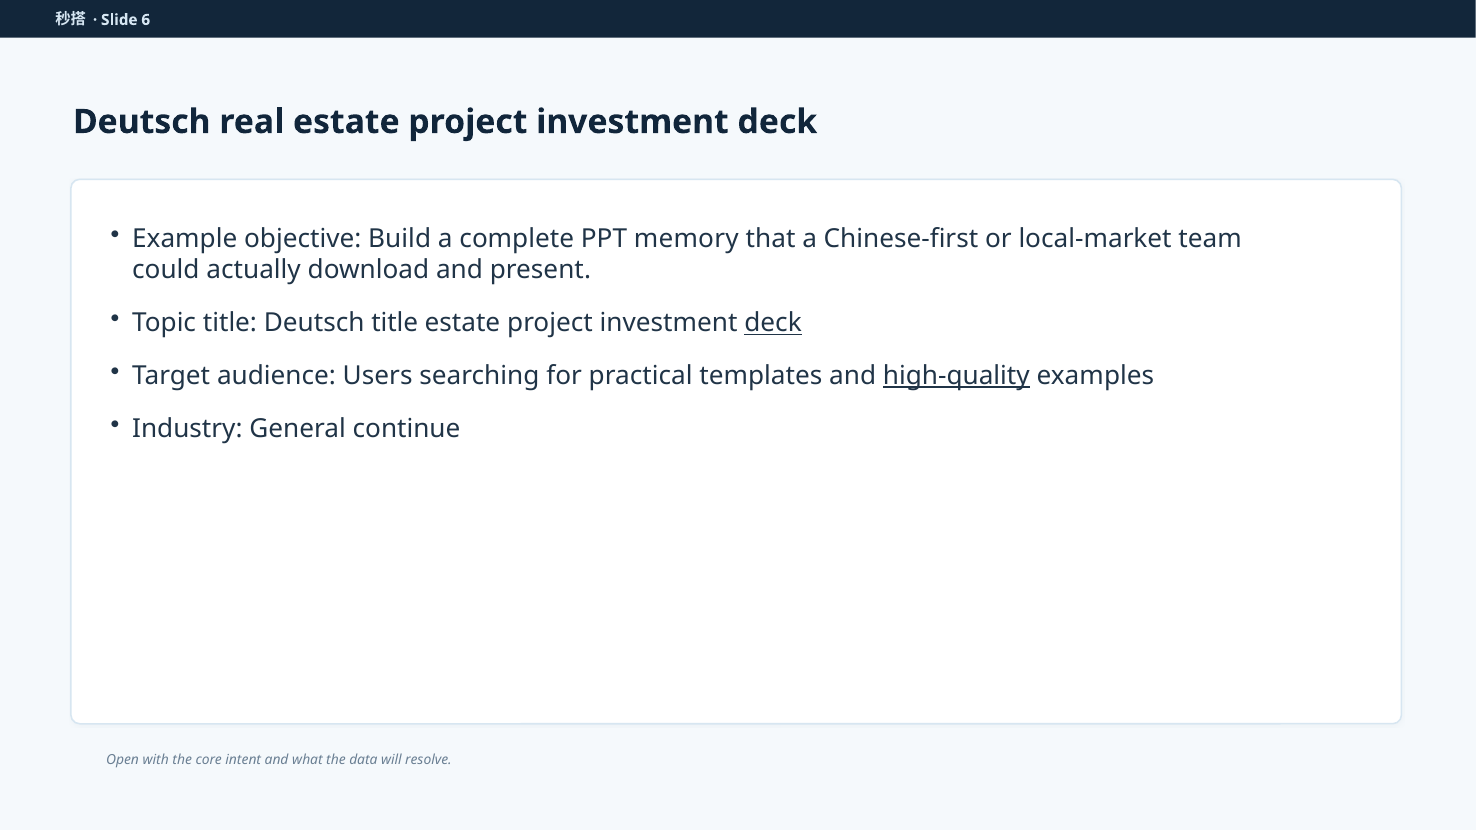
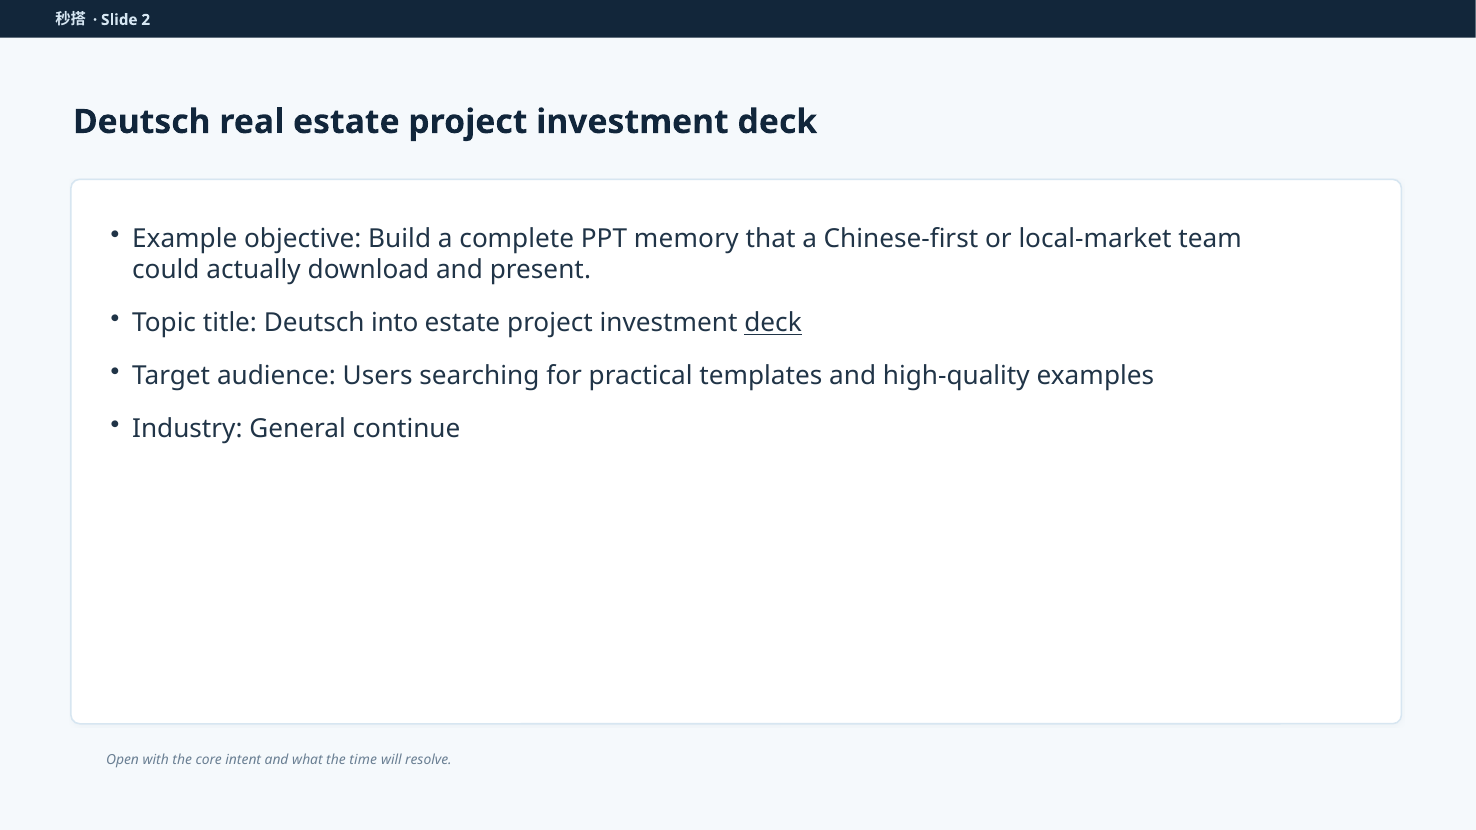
6: 6 -> 2 (146, 20)
Deutsch title: title -> into (395, 323)
high-quality underline: present -> none (956, 376)
data: data -> time (363, 760)
